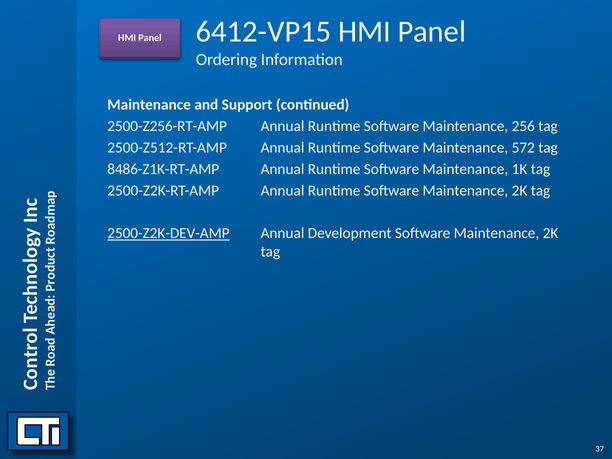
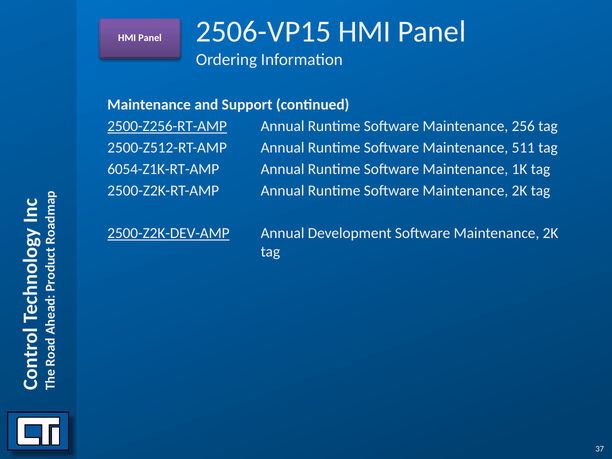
6412-VP15: 6412-VP15 -> 2506-VP15 (264, 32)
2500-Z256-RT-AMP underline: none -> present (167, 126)
572: 572 -> 511 (523, 148)
8486-Z1K-RT-AMP: 8486-Z1K-RT-AMP -> 6054-Z1K-RT-AMP (163, 169)
